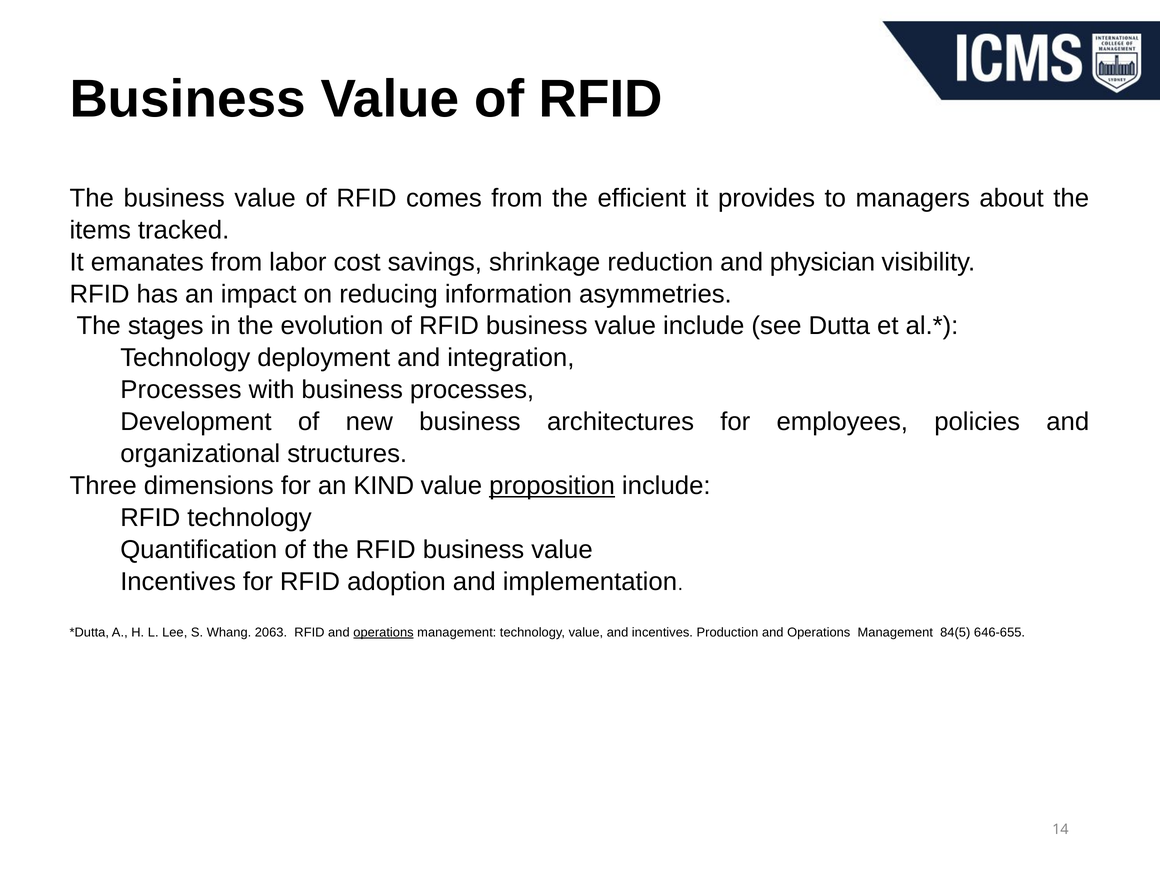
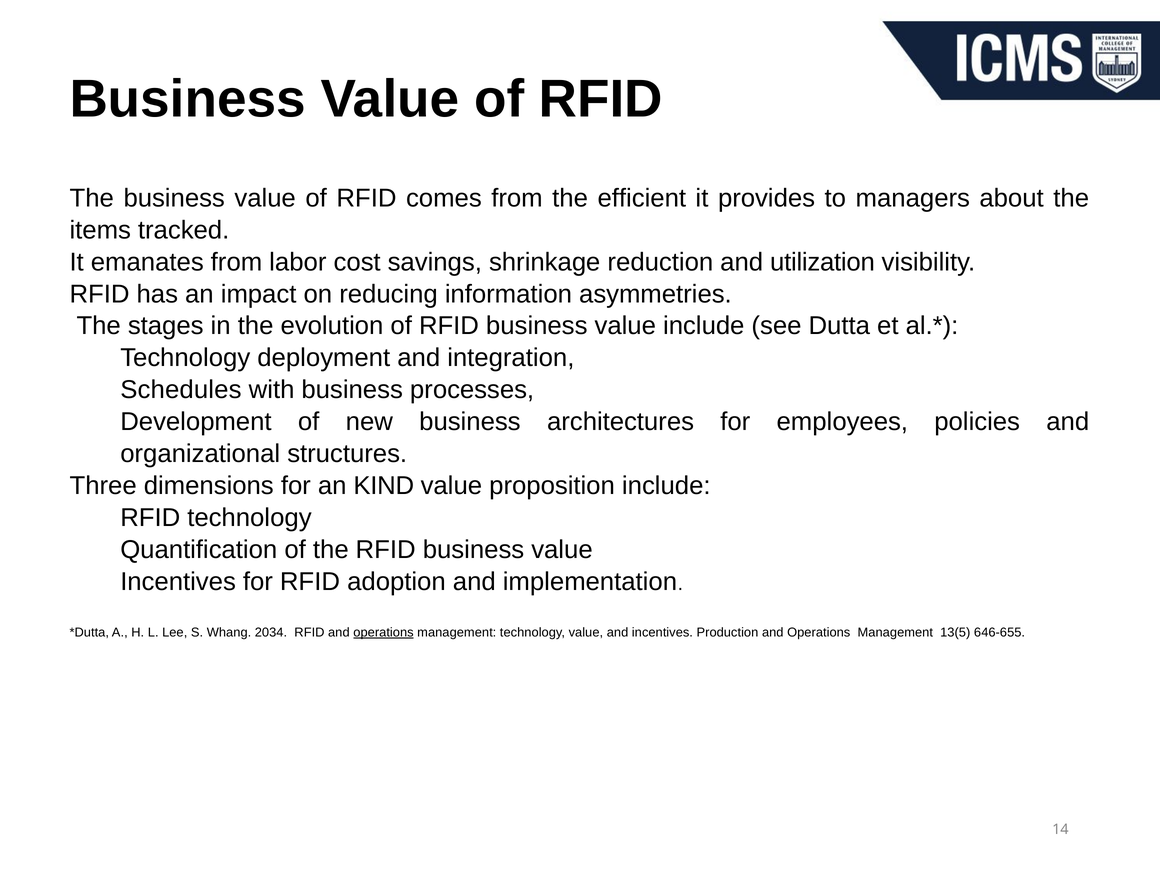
physician: physician -> utilization (822, 262)
Processes: Processes -> Schedules (181, 390)
proposition underline: present -> none (552, 486)
2063: 2063 -> 2034 (271, 633)
84(5: 84(5 -> 13(5 (955, 633)
